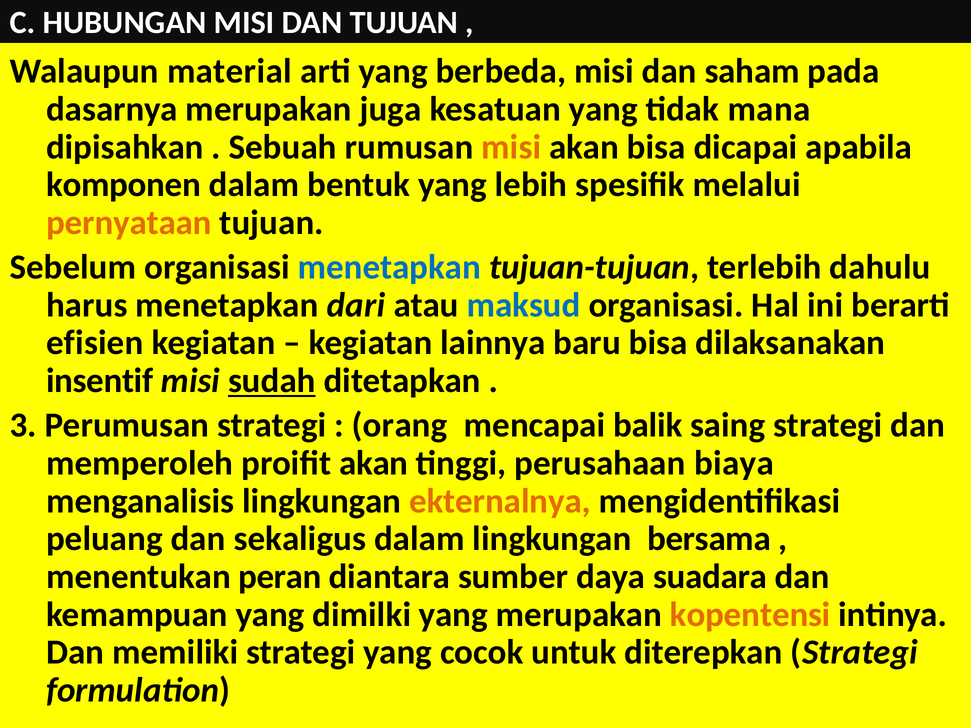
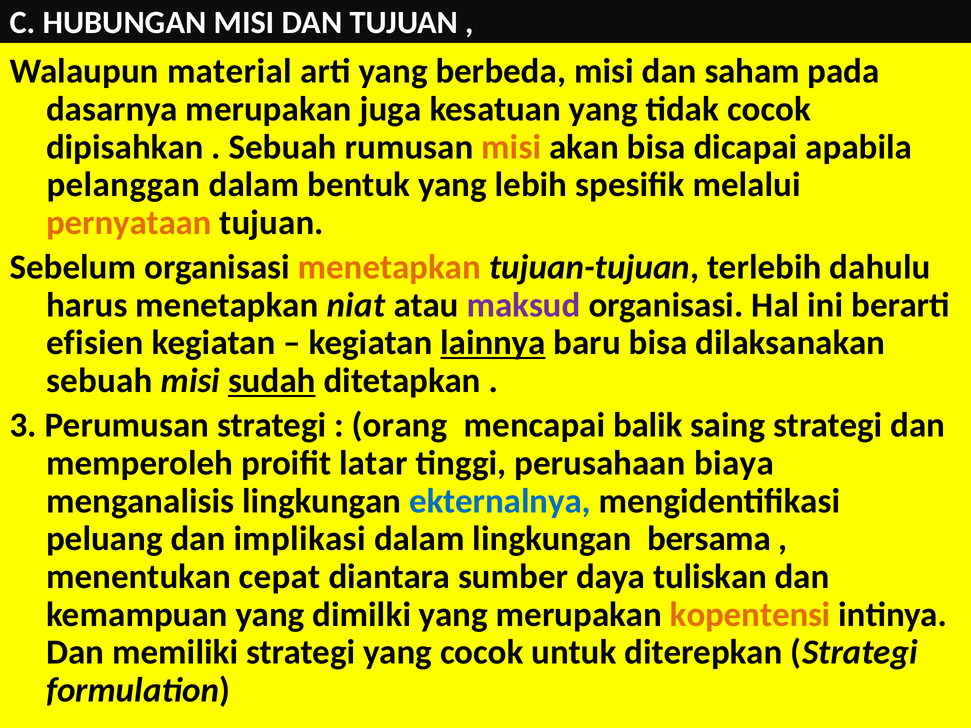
tidak mana: mana -> cocok (769, 109)
komponen: komponen -> pelanggan (123, 185)
menetapkan colour: blue -> orange (389, 267)
dari: dari -> niat (356, 305)
maksud colour: blue -> purple (524, 305)
lainnya underline: none -> present (493, 343)
insentif: insentif -> sebuah (99, 381)
proifit akan: akan -> latar (373, 463)
ekternalnya colour: orange -> blue (500, 501)
sekaligus: sekaligus -> implikasi (300, 539)
peran: peran -> cepat (280, 577)
suadara: suadara -> tuliskan (710, 577)
